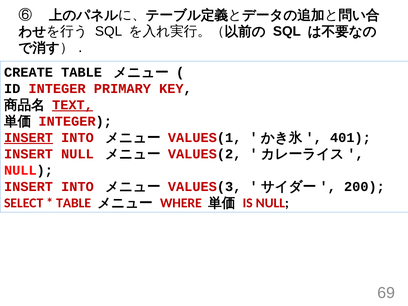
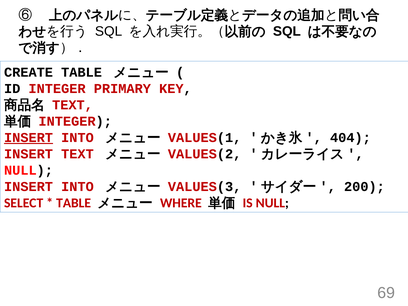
TEXT underline: present -> none (73, 105)
401: 401 -> 404 (350, 138)
INSERT NULL: NULL -> TEXT (77, 154)
